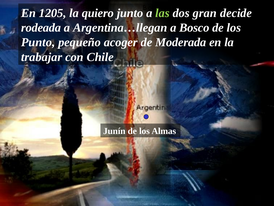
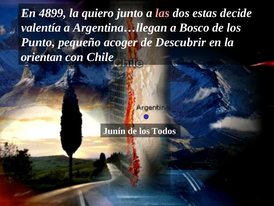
1205: 1205 -> 4899 (53, 13)
las colour: light green -> pink (162, 13)
gran: gran -> estas (205, 13)
rodeada: rodeada -> valentía (41, 28)
Moderada: Moderada -> Descubrir (181, 42)
trabajar: trabajar -> orientan (42, 57)
Almas: Almas -> Todos (164, 131)
